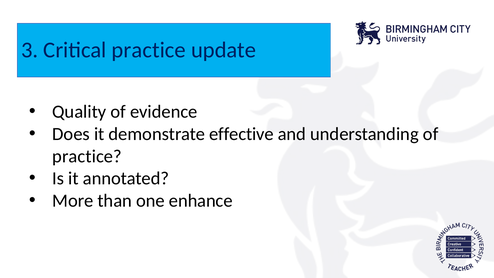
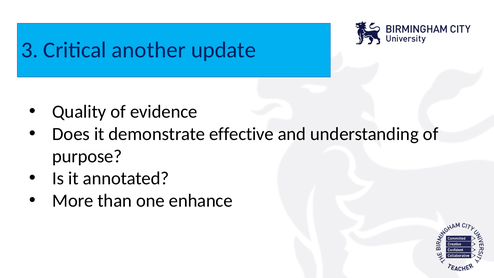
Critical practice: practice -> another (149, 50)
practice: practice -> purpose (87, 156)
